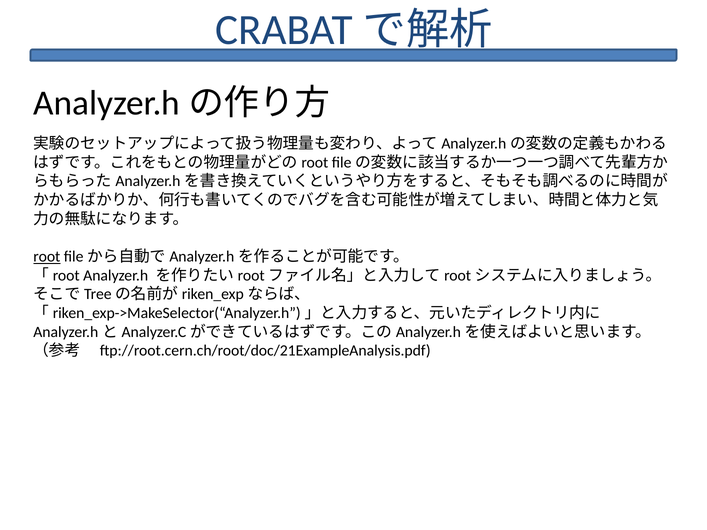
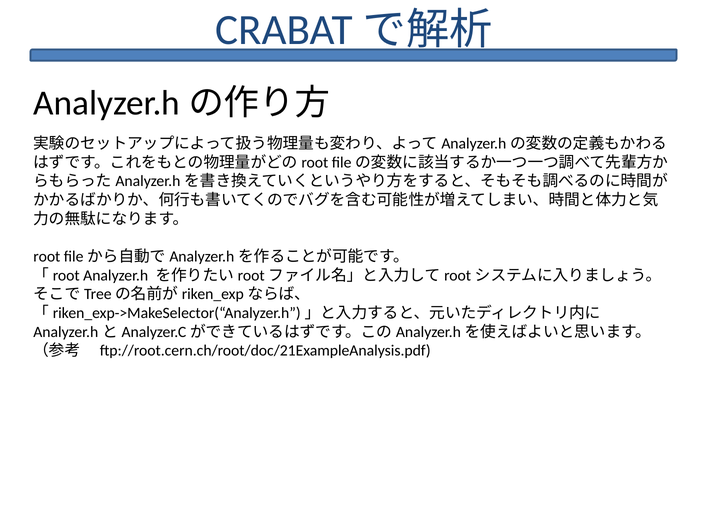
root underline: present -> none (47, 257)
